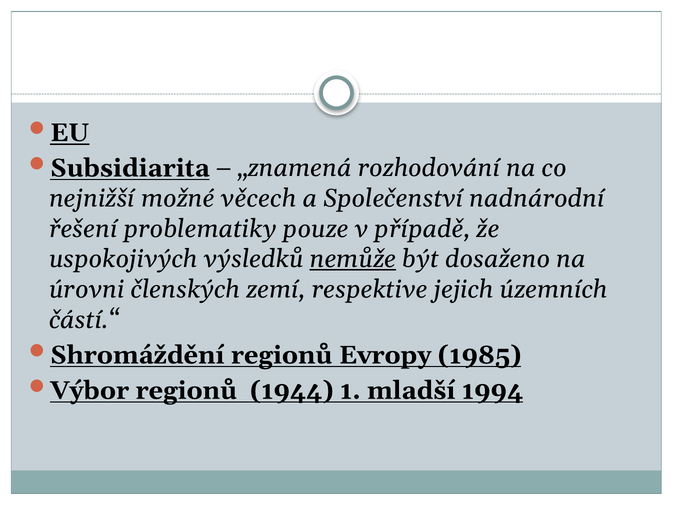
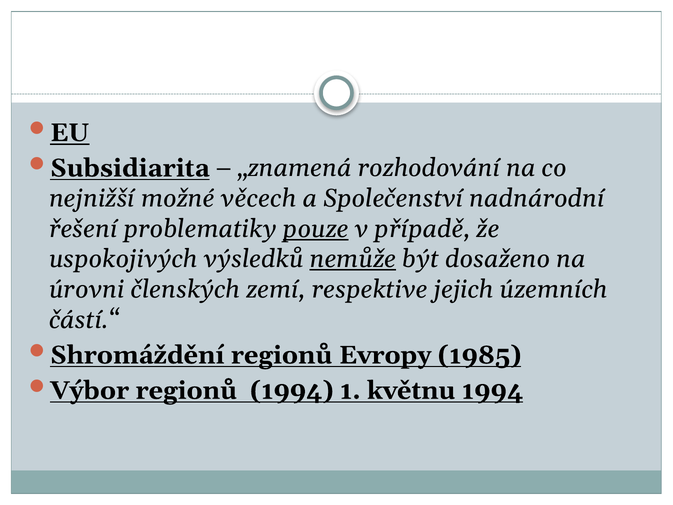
pouze underline: none -> present (316, 229)
regionů 1944: 1944 -> 1994 (292, 390)
mladší: mladší -> květnu (411, 390)
